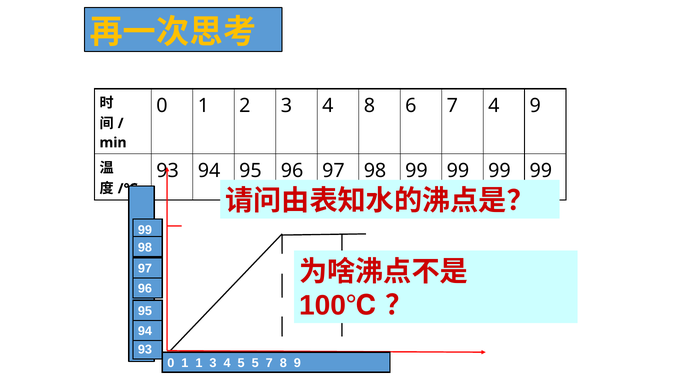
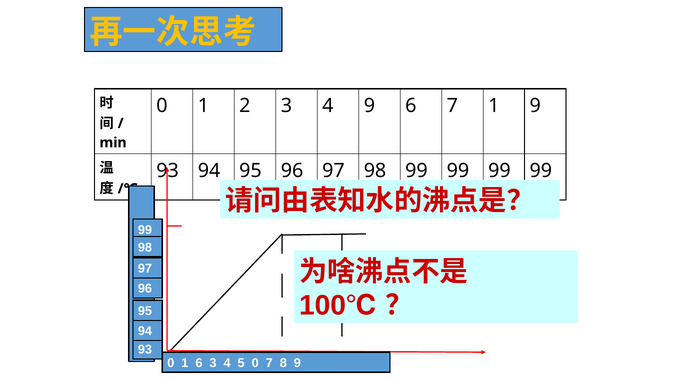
4 8: 8 -> 9 (369, 106)
7 4: 4 -> 1 (494, 106)
1 1: 1 -> 6 (199, 363)
5 5: 5 -> 0 (255, 363)
